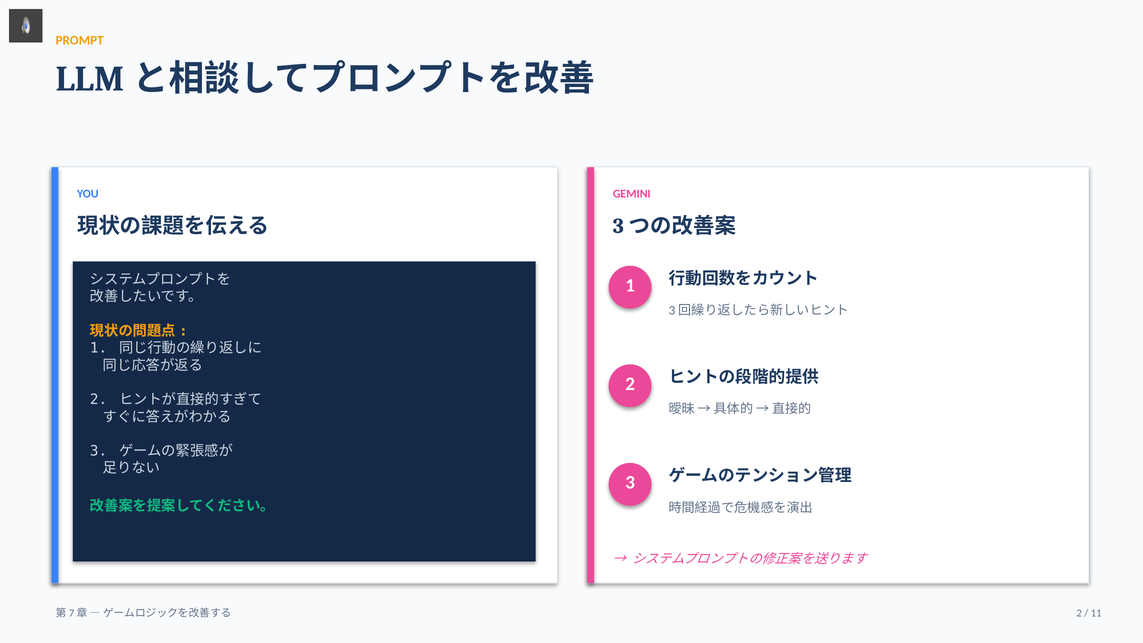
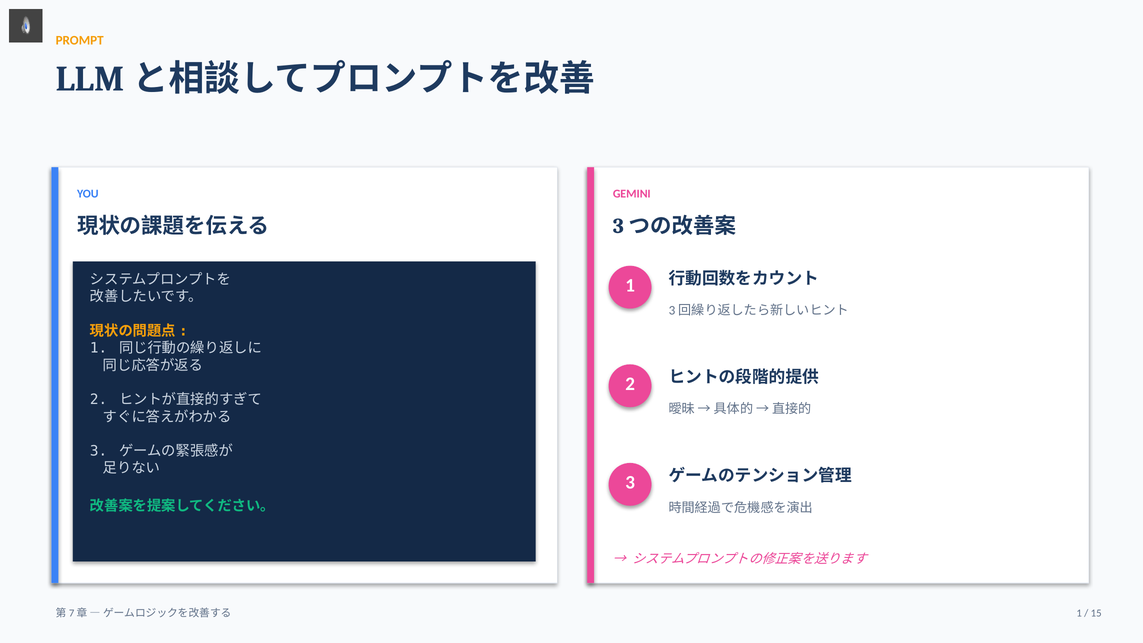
2: 2 -> 1 (1079, 613)
11: 11 -> 15 (1096, 613)
